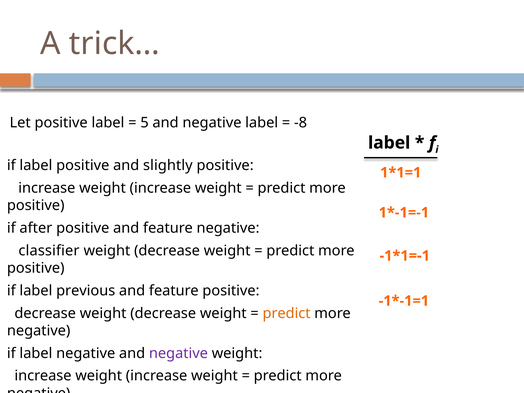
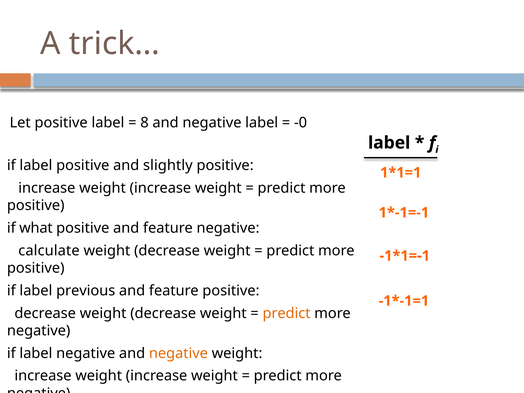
5: 5 -> 8 (145, 123)
-8: -8 -> -0 (301, 123)
after: after -> what (36, 228)
classifier: classifier -> calculate (49, 251)
negative colour: purple -> orange (178, 353)
